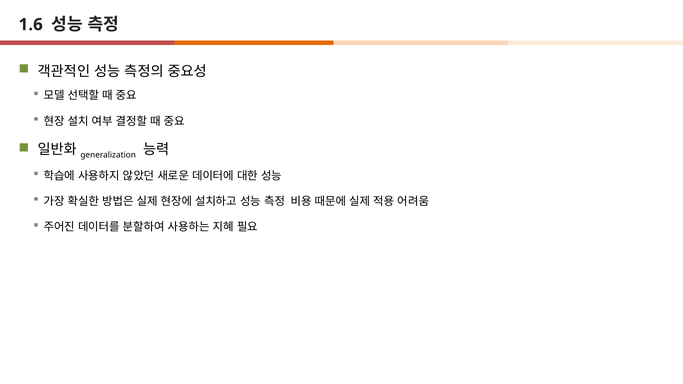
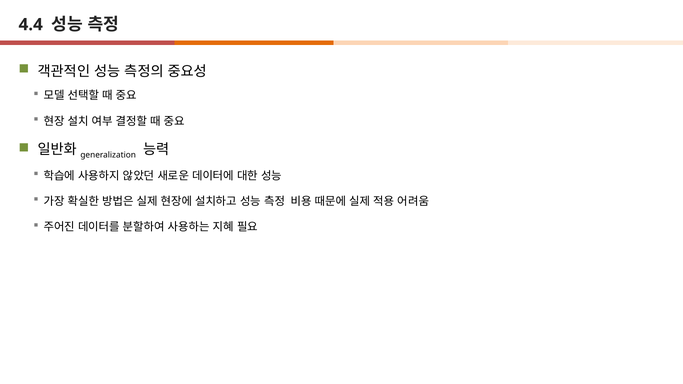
1.6: 1.6 -> 4.4 (31, 25)
